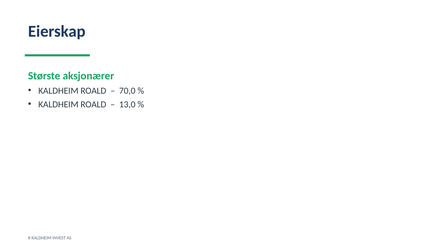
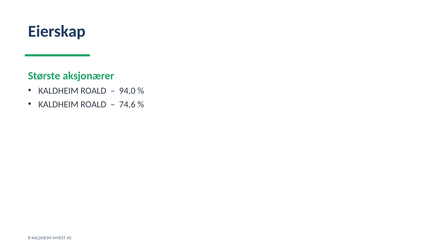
70,0: 70,0 -> 94,0 (127, 91)
13,0: 13,0 -> 74,6 (127, 104)
